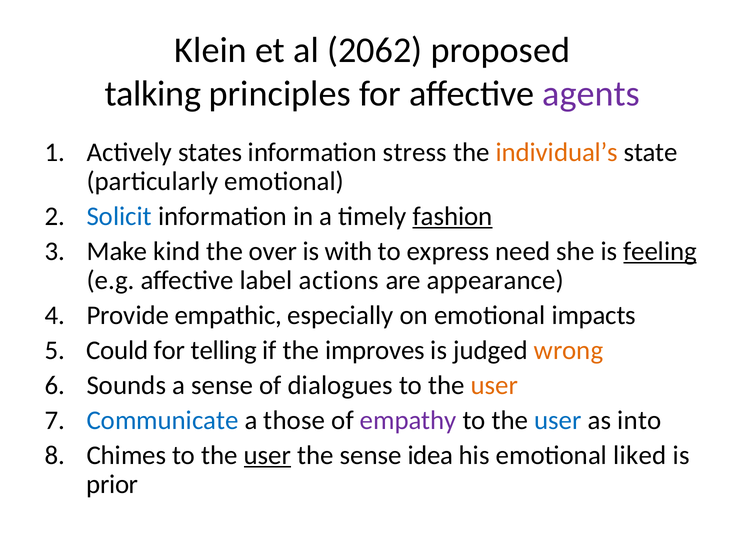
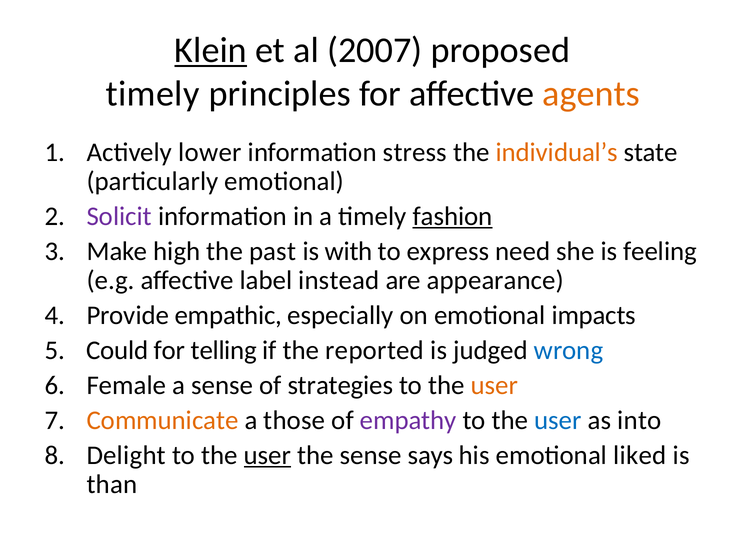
Klein underline: none -> present (211, 50)
2062: 2062 -> 2007 (375, 50)
talking: talking -> timely (153, 94)
agents colour: purple -> orange (591, 94)
states: states -> lower (210, 152)
Solicit colour: blue -> purple (119, 216)
kind: kind -> high (177, 251)
over: over -> past (273, 251)
feeling underline: present -> none (660, 251)
actions: actions -> instead (339, 280)
improves: improves -> reported (375, 350)
wrong colour: orange -> blue (569, 350)
Sounds: Sounds -> Female (126, 385)
dialogues: dialogues -> strategies (340, 385)
Communicate colour: blue -> orange (163, 420)
Chimes: Chimes -> Delight (126, 455)
idea: idea -> says (430, 455)
prior: prior -> than (112, 484)
